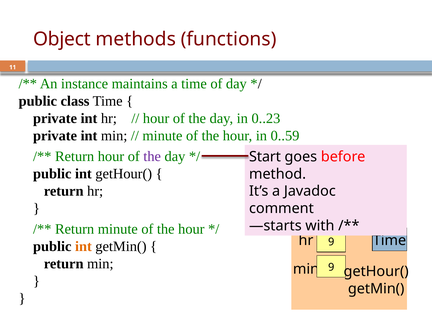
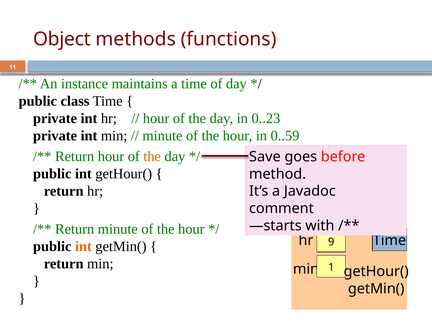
the colour: purple -> orange (152, 156)
Start: Start -> Save (265, 157)
min 9: 9 -> 1 (331, 267)
